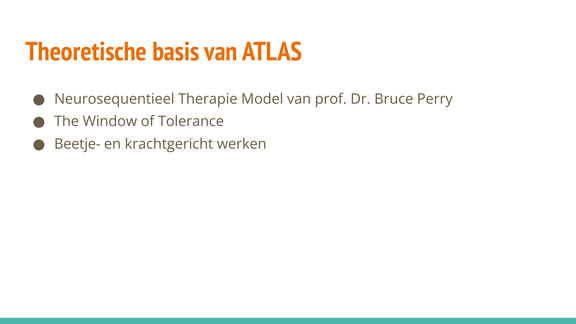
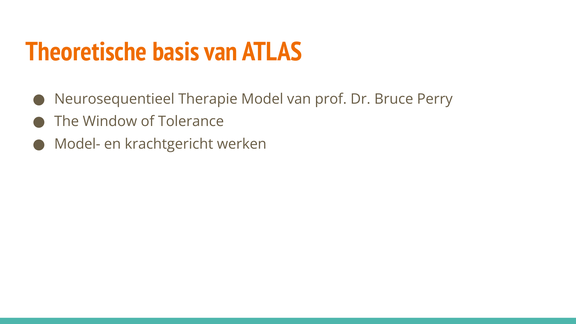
Beetje-: Beetje- -> Model- (77, 144)
